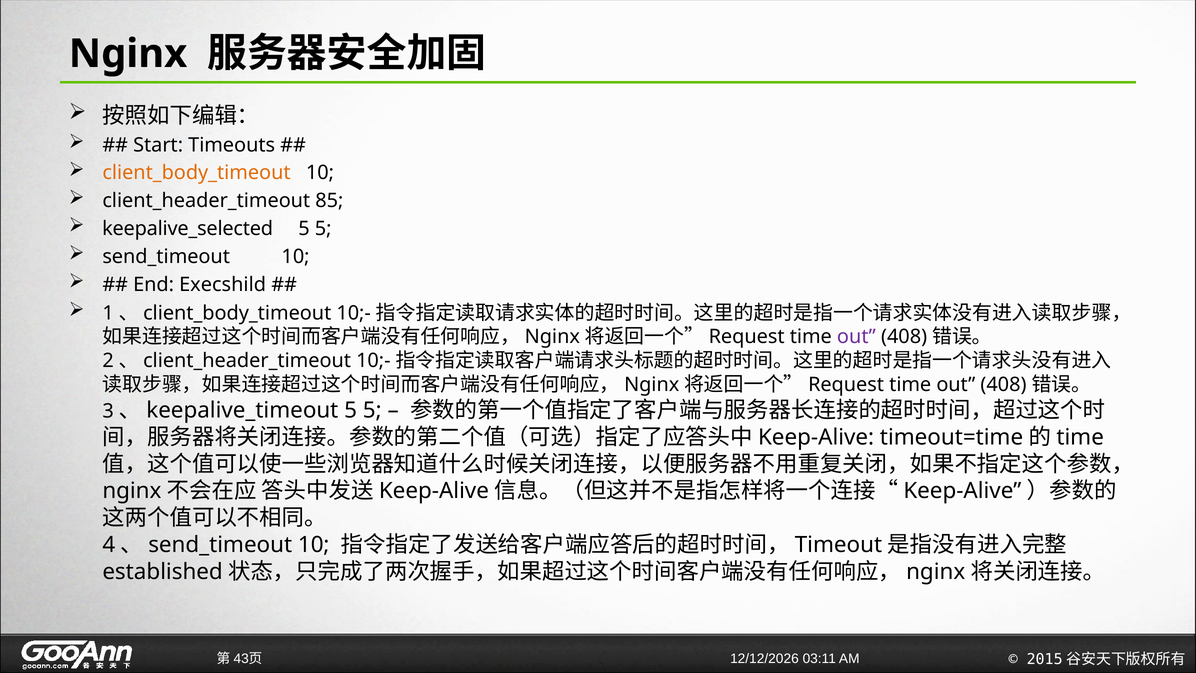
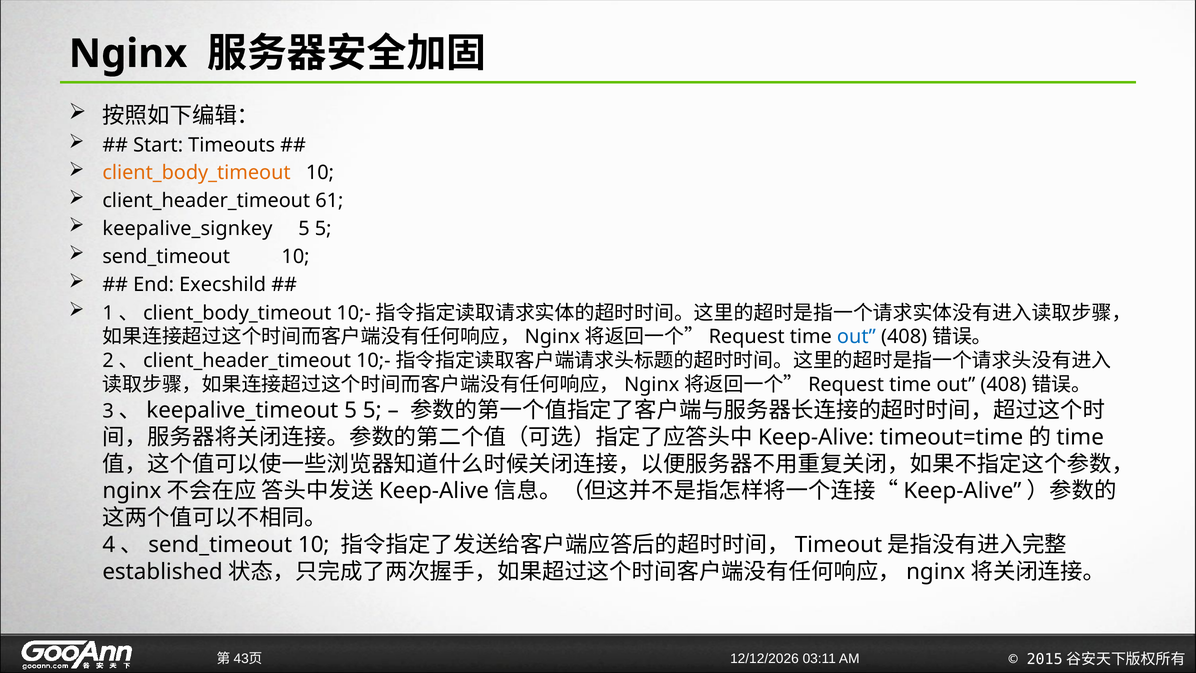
85: 85 -> 61 (329, 201)
keepalive_selected: keepalive_selected -> keepalive_signkey (187, 229)
out colour: purple -> blue (856, 337)
